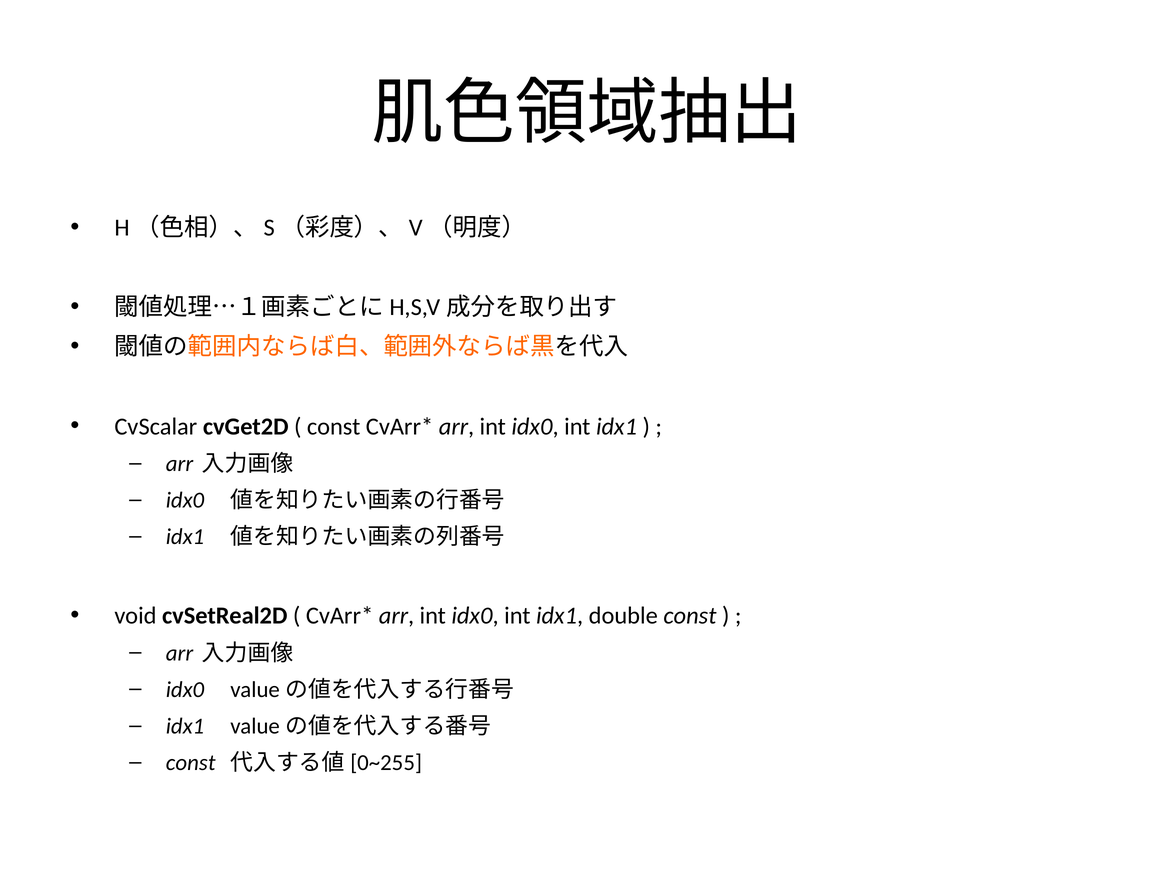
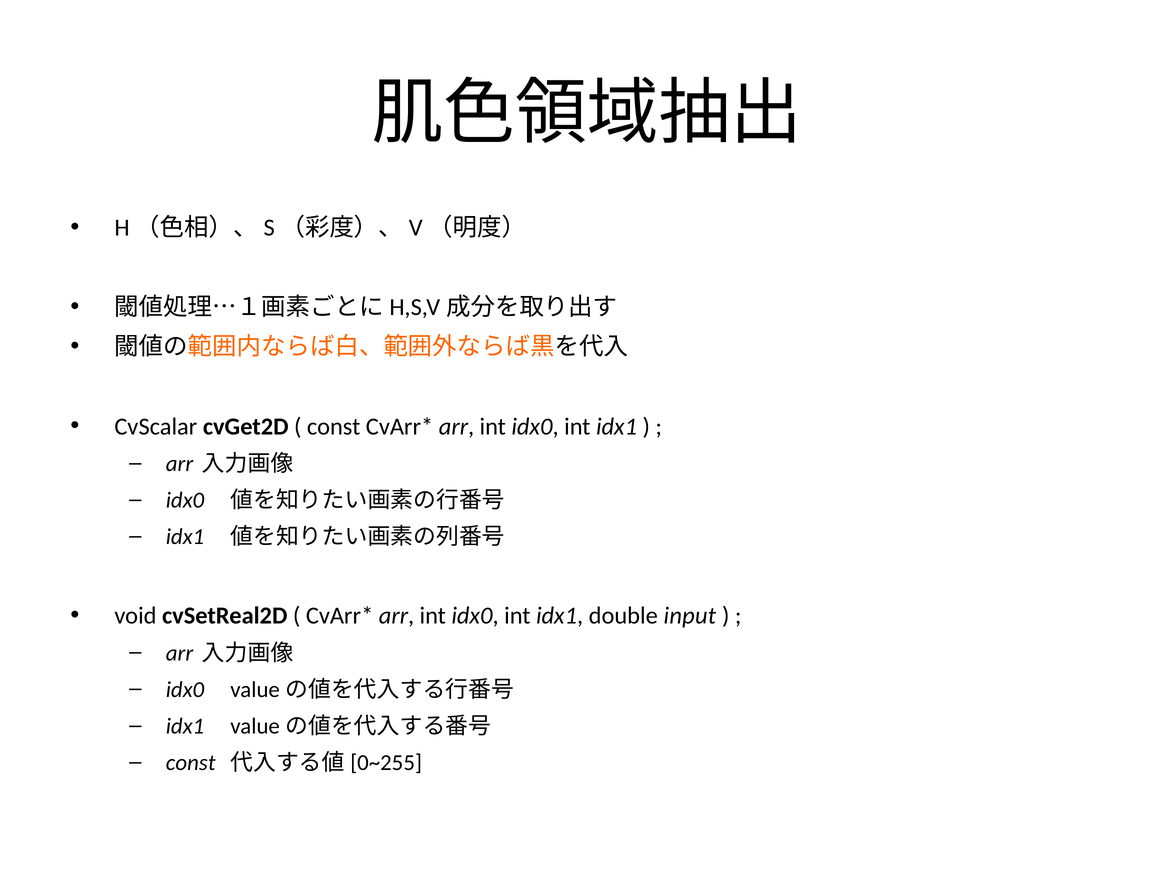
double const: const -> input (690, 616)
